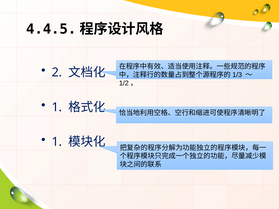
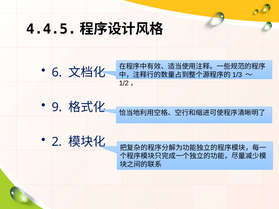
2: 2 -> 6 (57, 73)
1: 1 -> 9 (57, 107)
1: 1 -> 2 (57, 142)
